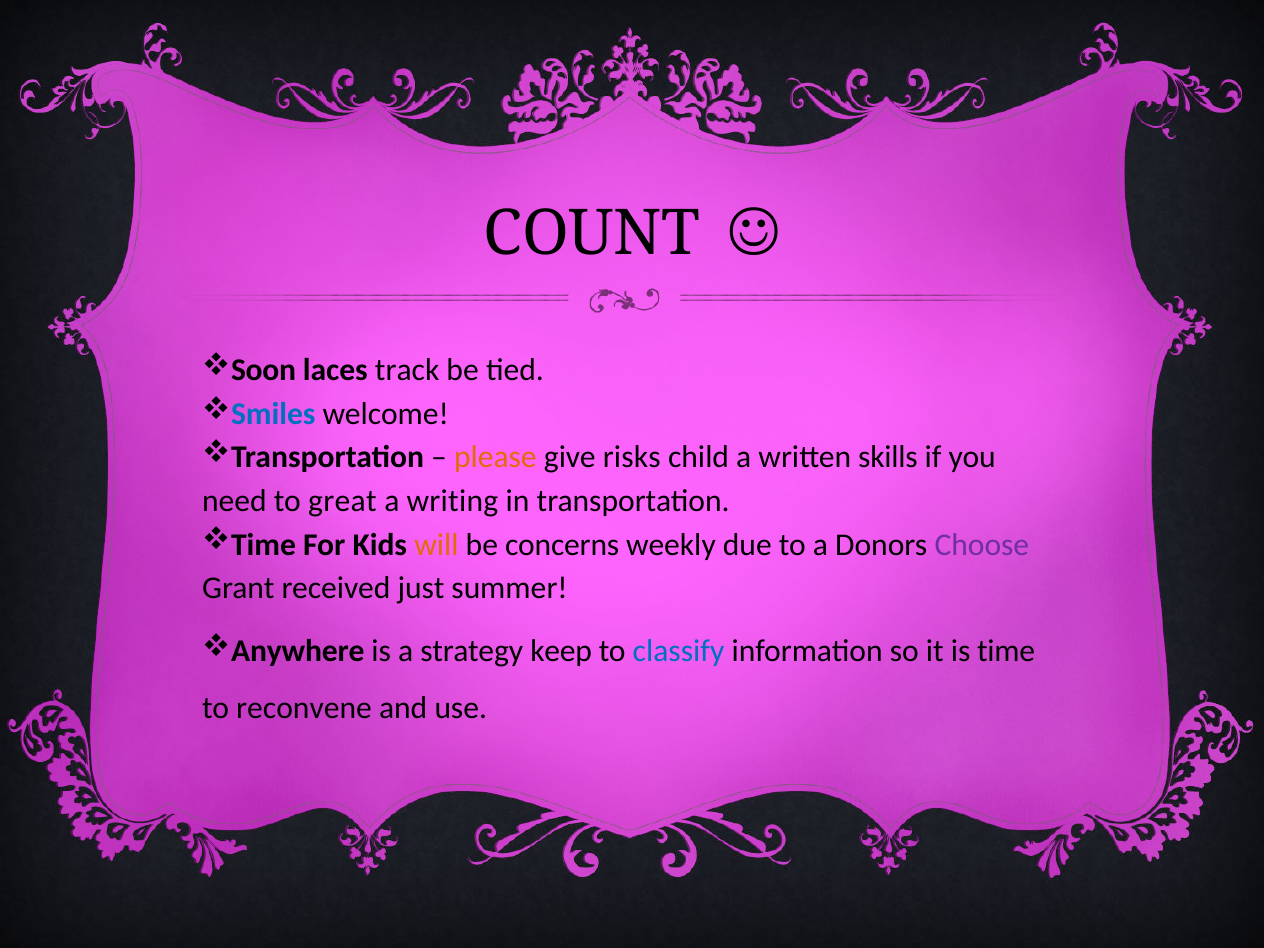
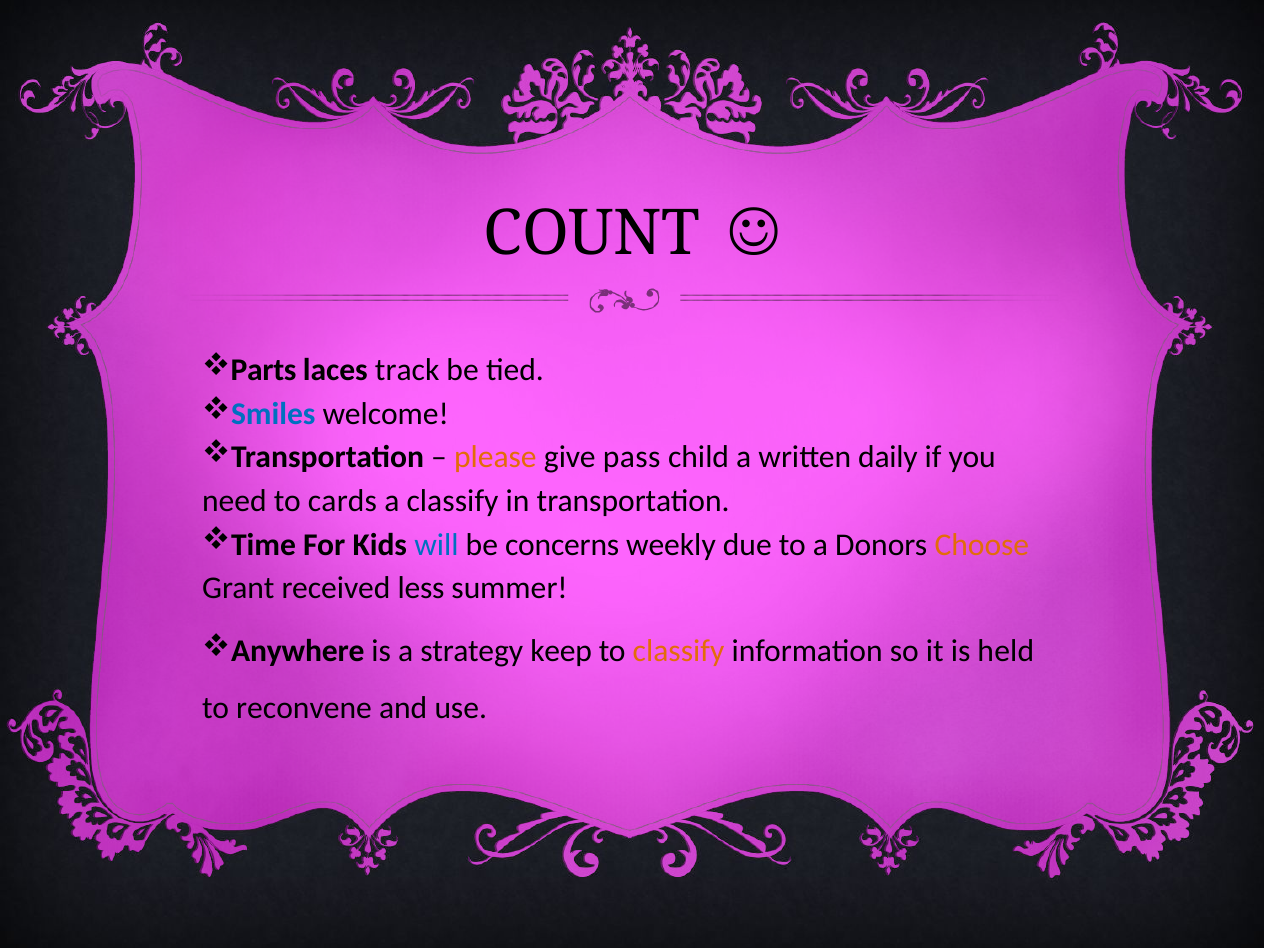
Soon: Soon -> Parts (264, 370)
risks: risks -> pass (632, 457)
skills: skills -> daily (888, 457)
great: great -> cards (342, 501)
a writing: writing -> classify (453, 501)
will colour: orange -> blue (436, 545)
Choose colour: purple -> orange (982, 545)
just: just -> less (421, 588)
classify colour: blue -> orange (679, 651)
is time: time -> held (1006, 651)
